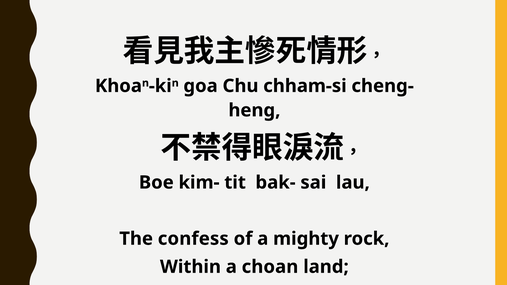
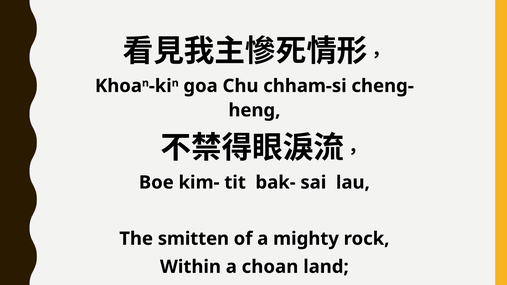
confess: confess -> smitten (193, 239)
